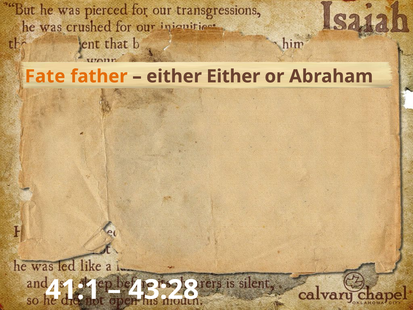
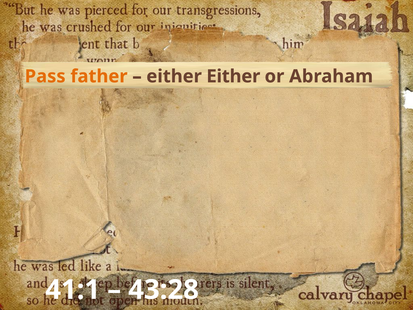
Fate: Fate -> Pass (45, 76)
